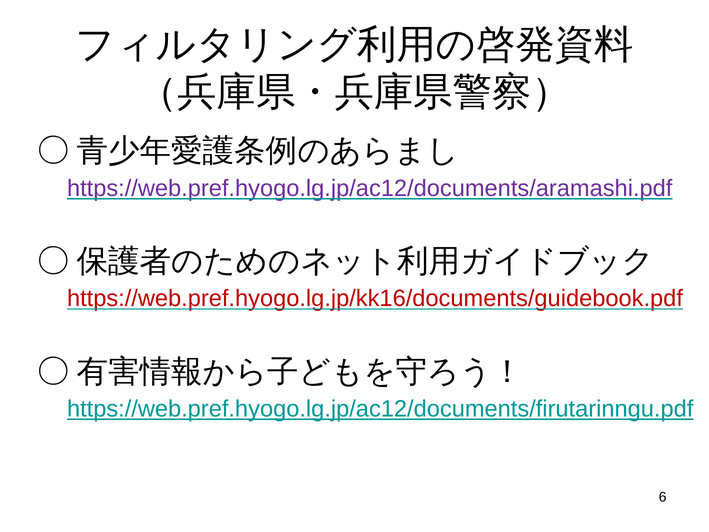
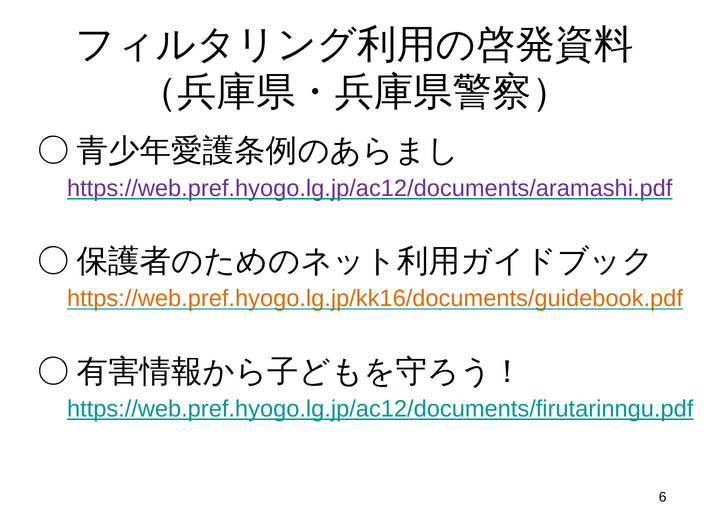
https://web.pref.hyogo.lg.jp/kk16/documents/guidebook.pdf colour: red -> orange (375, 298)
